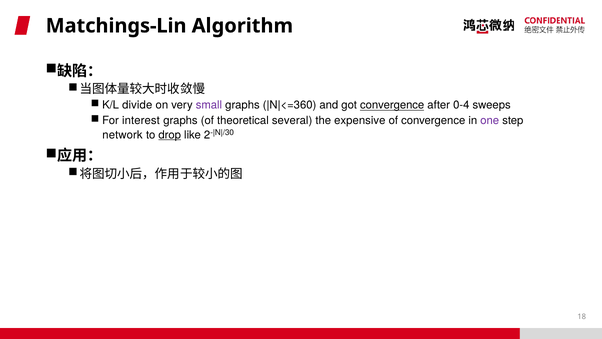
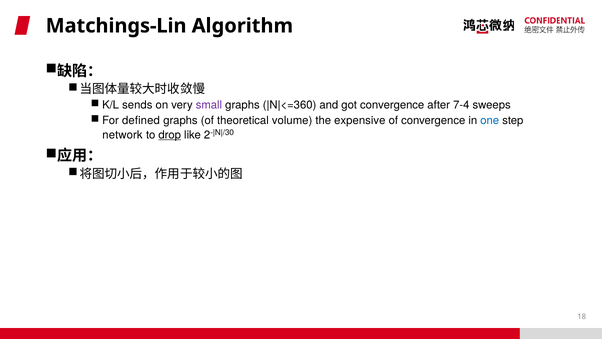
divide: divide -> sends (137, 105)
convergence underline: present -> none (392, 105)
0-4: 0-4 -> 7-4 (461, 105)
interest: interest -> defined (141, 120)
several: several -> volume (292, 120)
one colour: purple -> blue (490, 120)
